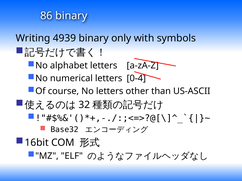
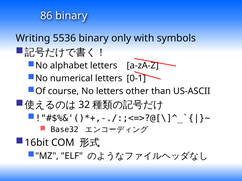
4939: 4939 -> 5536 (64, 38)
0-4: 0-4 -> 0-1 (136, 79)
